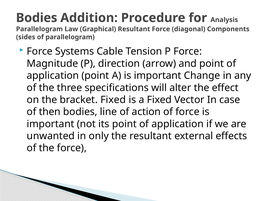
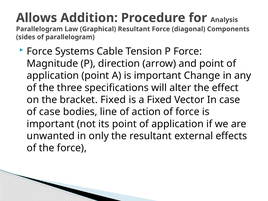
Bodies: Bodies -> Allows (37, 18)
of then: then -> case (50, 112)
